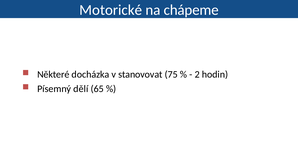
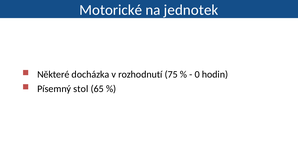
chápeme: chápeme -> jednotek (191, 10)
stanovovat: stanovovat -> rozhodnutí (140, 74)
2: 2 -> 0 (197, 74)
dělí: dělí -> stol (81, 89)
